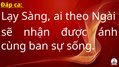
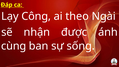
Sàng: Sàng -> Công (36, 16)
